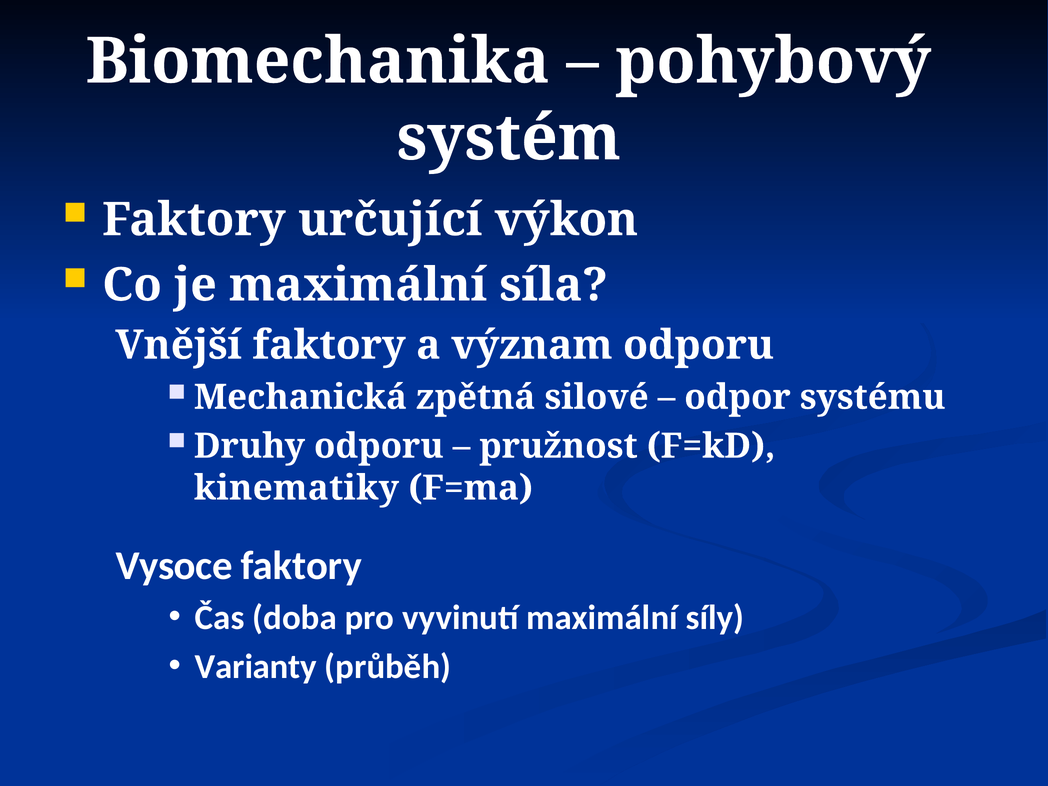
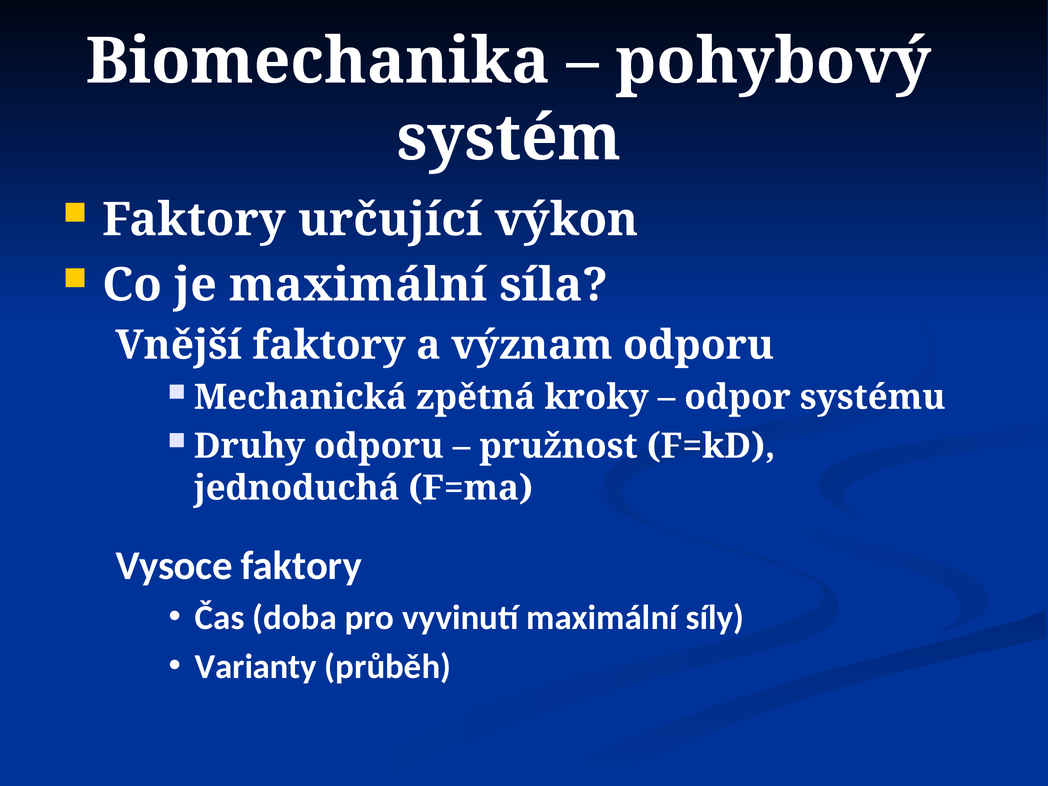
silové: silové -> kroky (597, 397)
kinematiky: kinematiky -> jednoduchá (297, 488)
